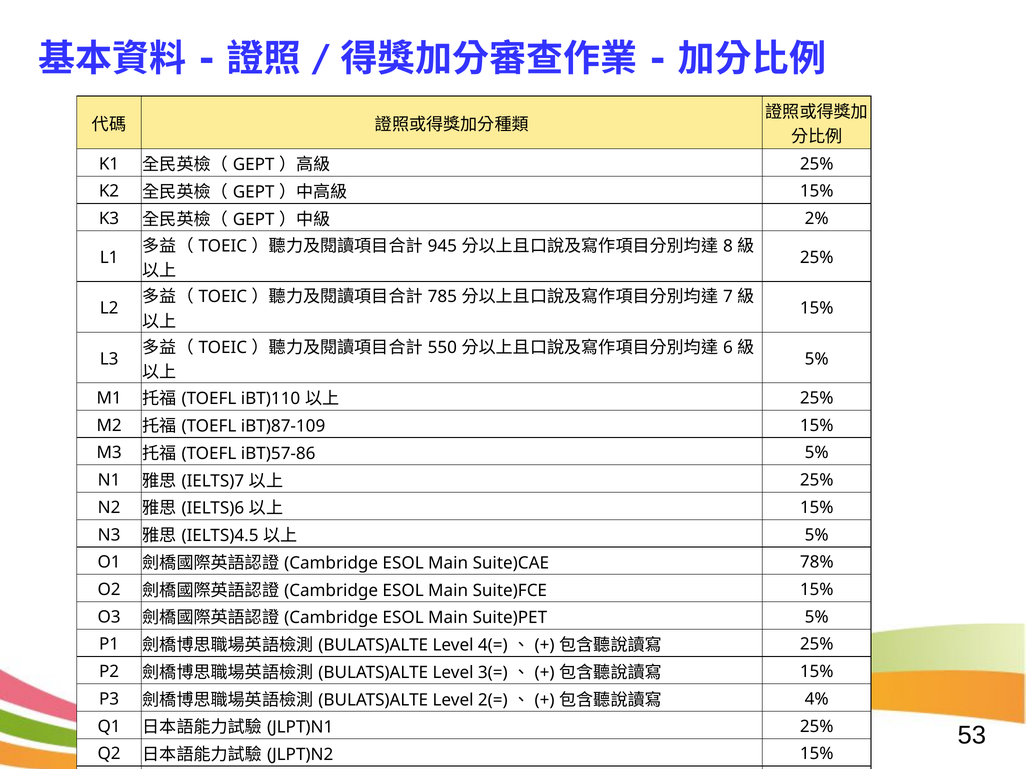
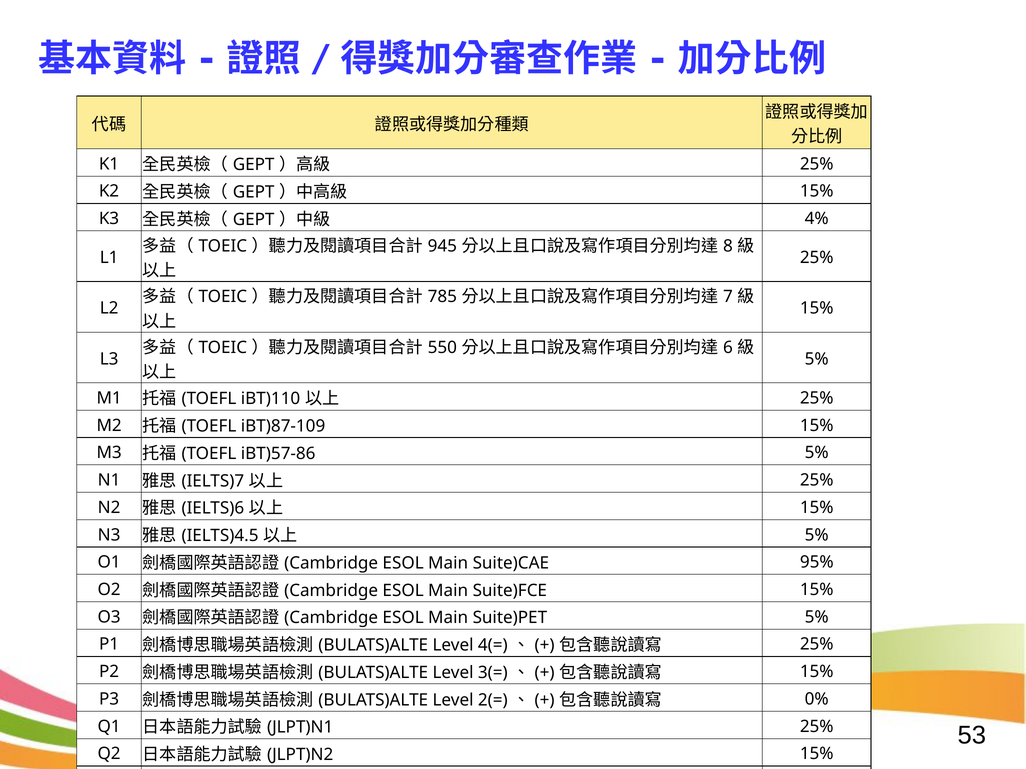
2%: 2% -> 4% (817, 219)
78%: 78% -> 95% (817, 563)
4%: 4% -> 0% (817, 700)
